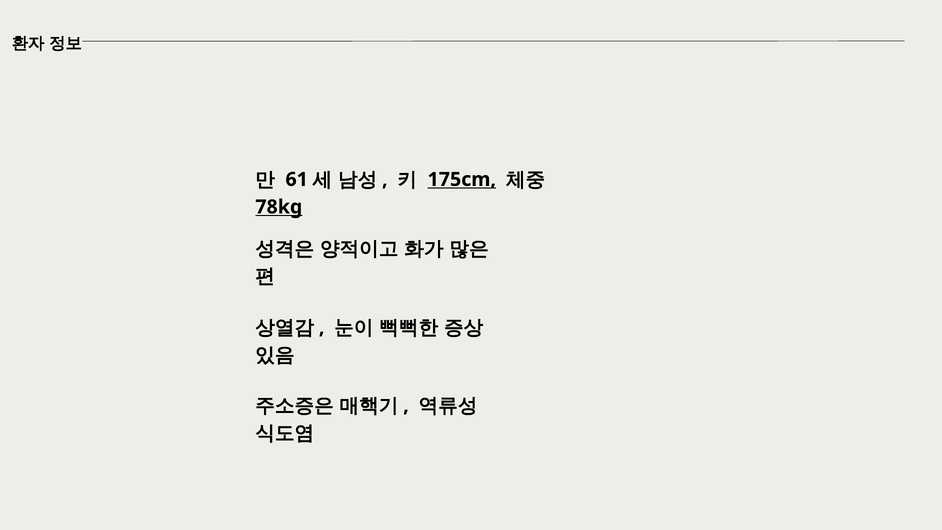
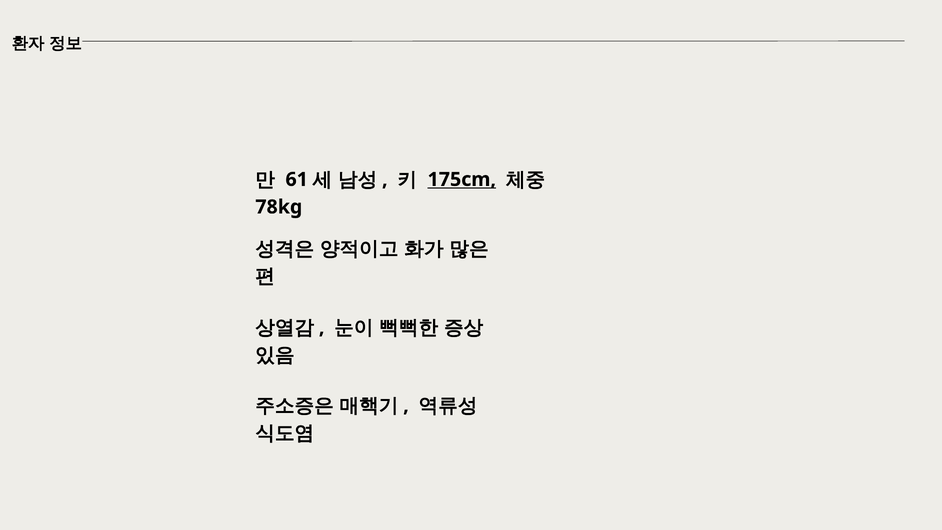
78kg underline: present -> none (279, 207)
